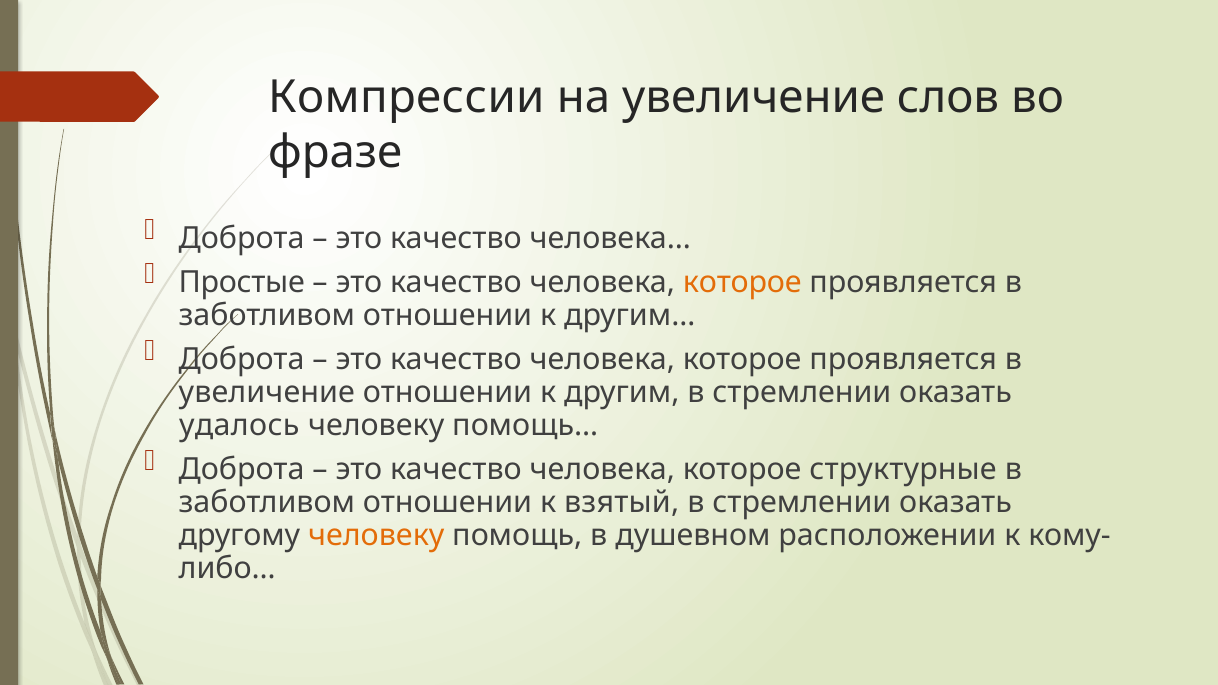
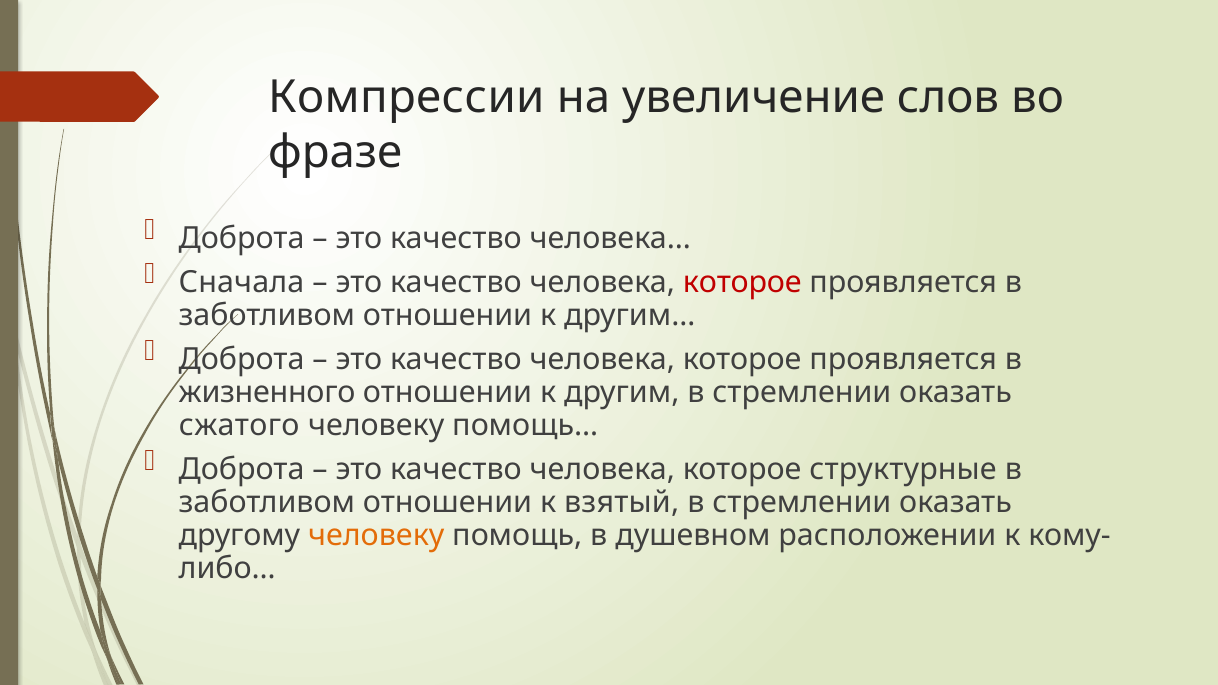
Простые: Простые -> Сначала (242, 282)
которое colour: orange -> red (742, 282)
увеличение: увеличение -> жизненного (267, 392)
удалось: удалось -> сжатого (239, 425)
